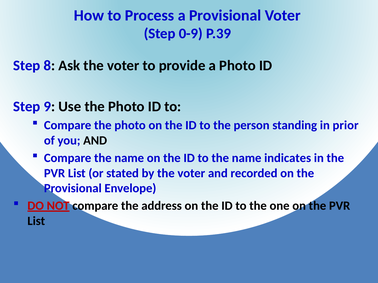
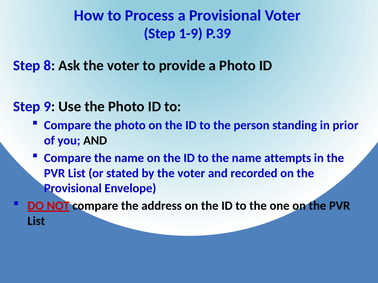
0-9: 0-9 -> 1-9 (191, 34)
indicates: indicates -> attempts (288, 158)
